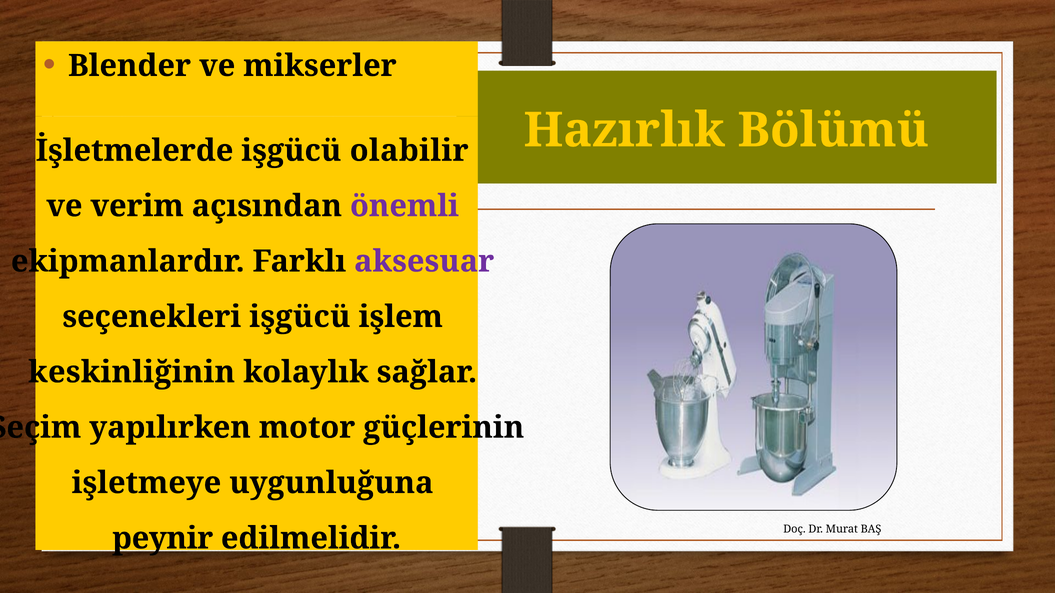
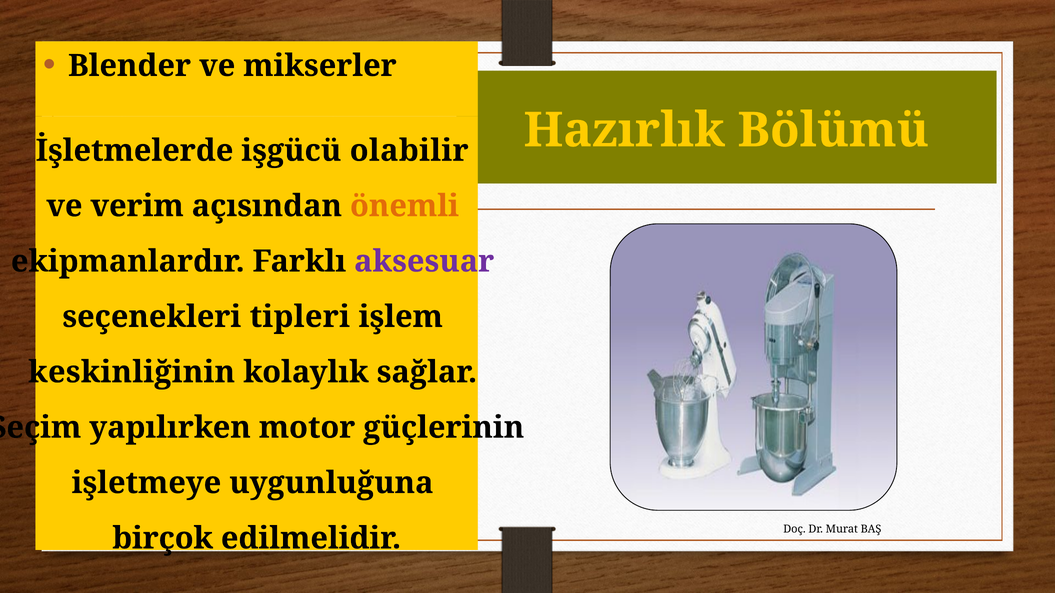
önemli colour: purple -> orange (404, 206)
seçenekleri işgücü: işgücü -> tipleri (300, 317)
peynir: peynir -> birçok (163, 539)
